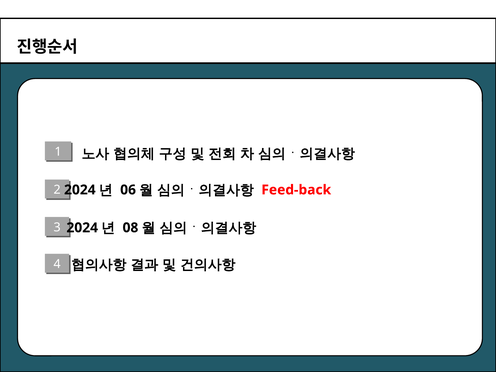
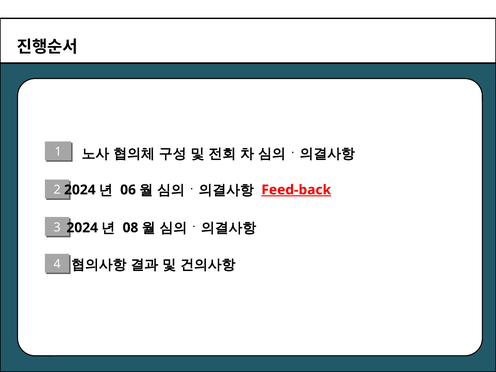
Feed-back underline: none -> present (296, 190)
